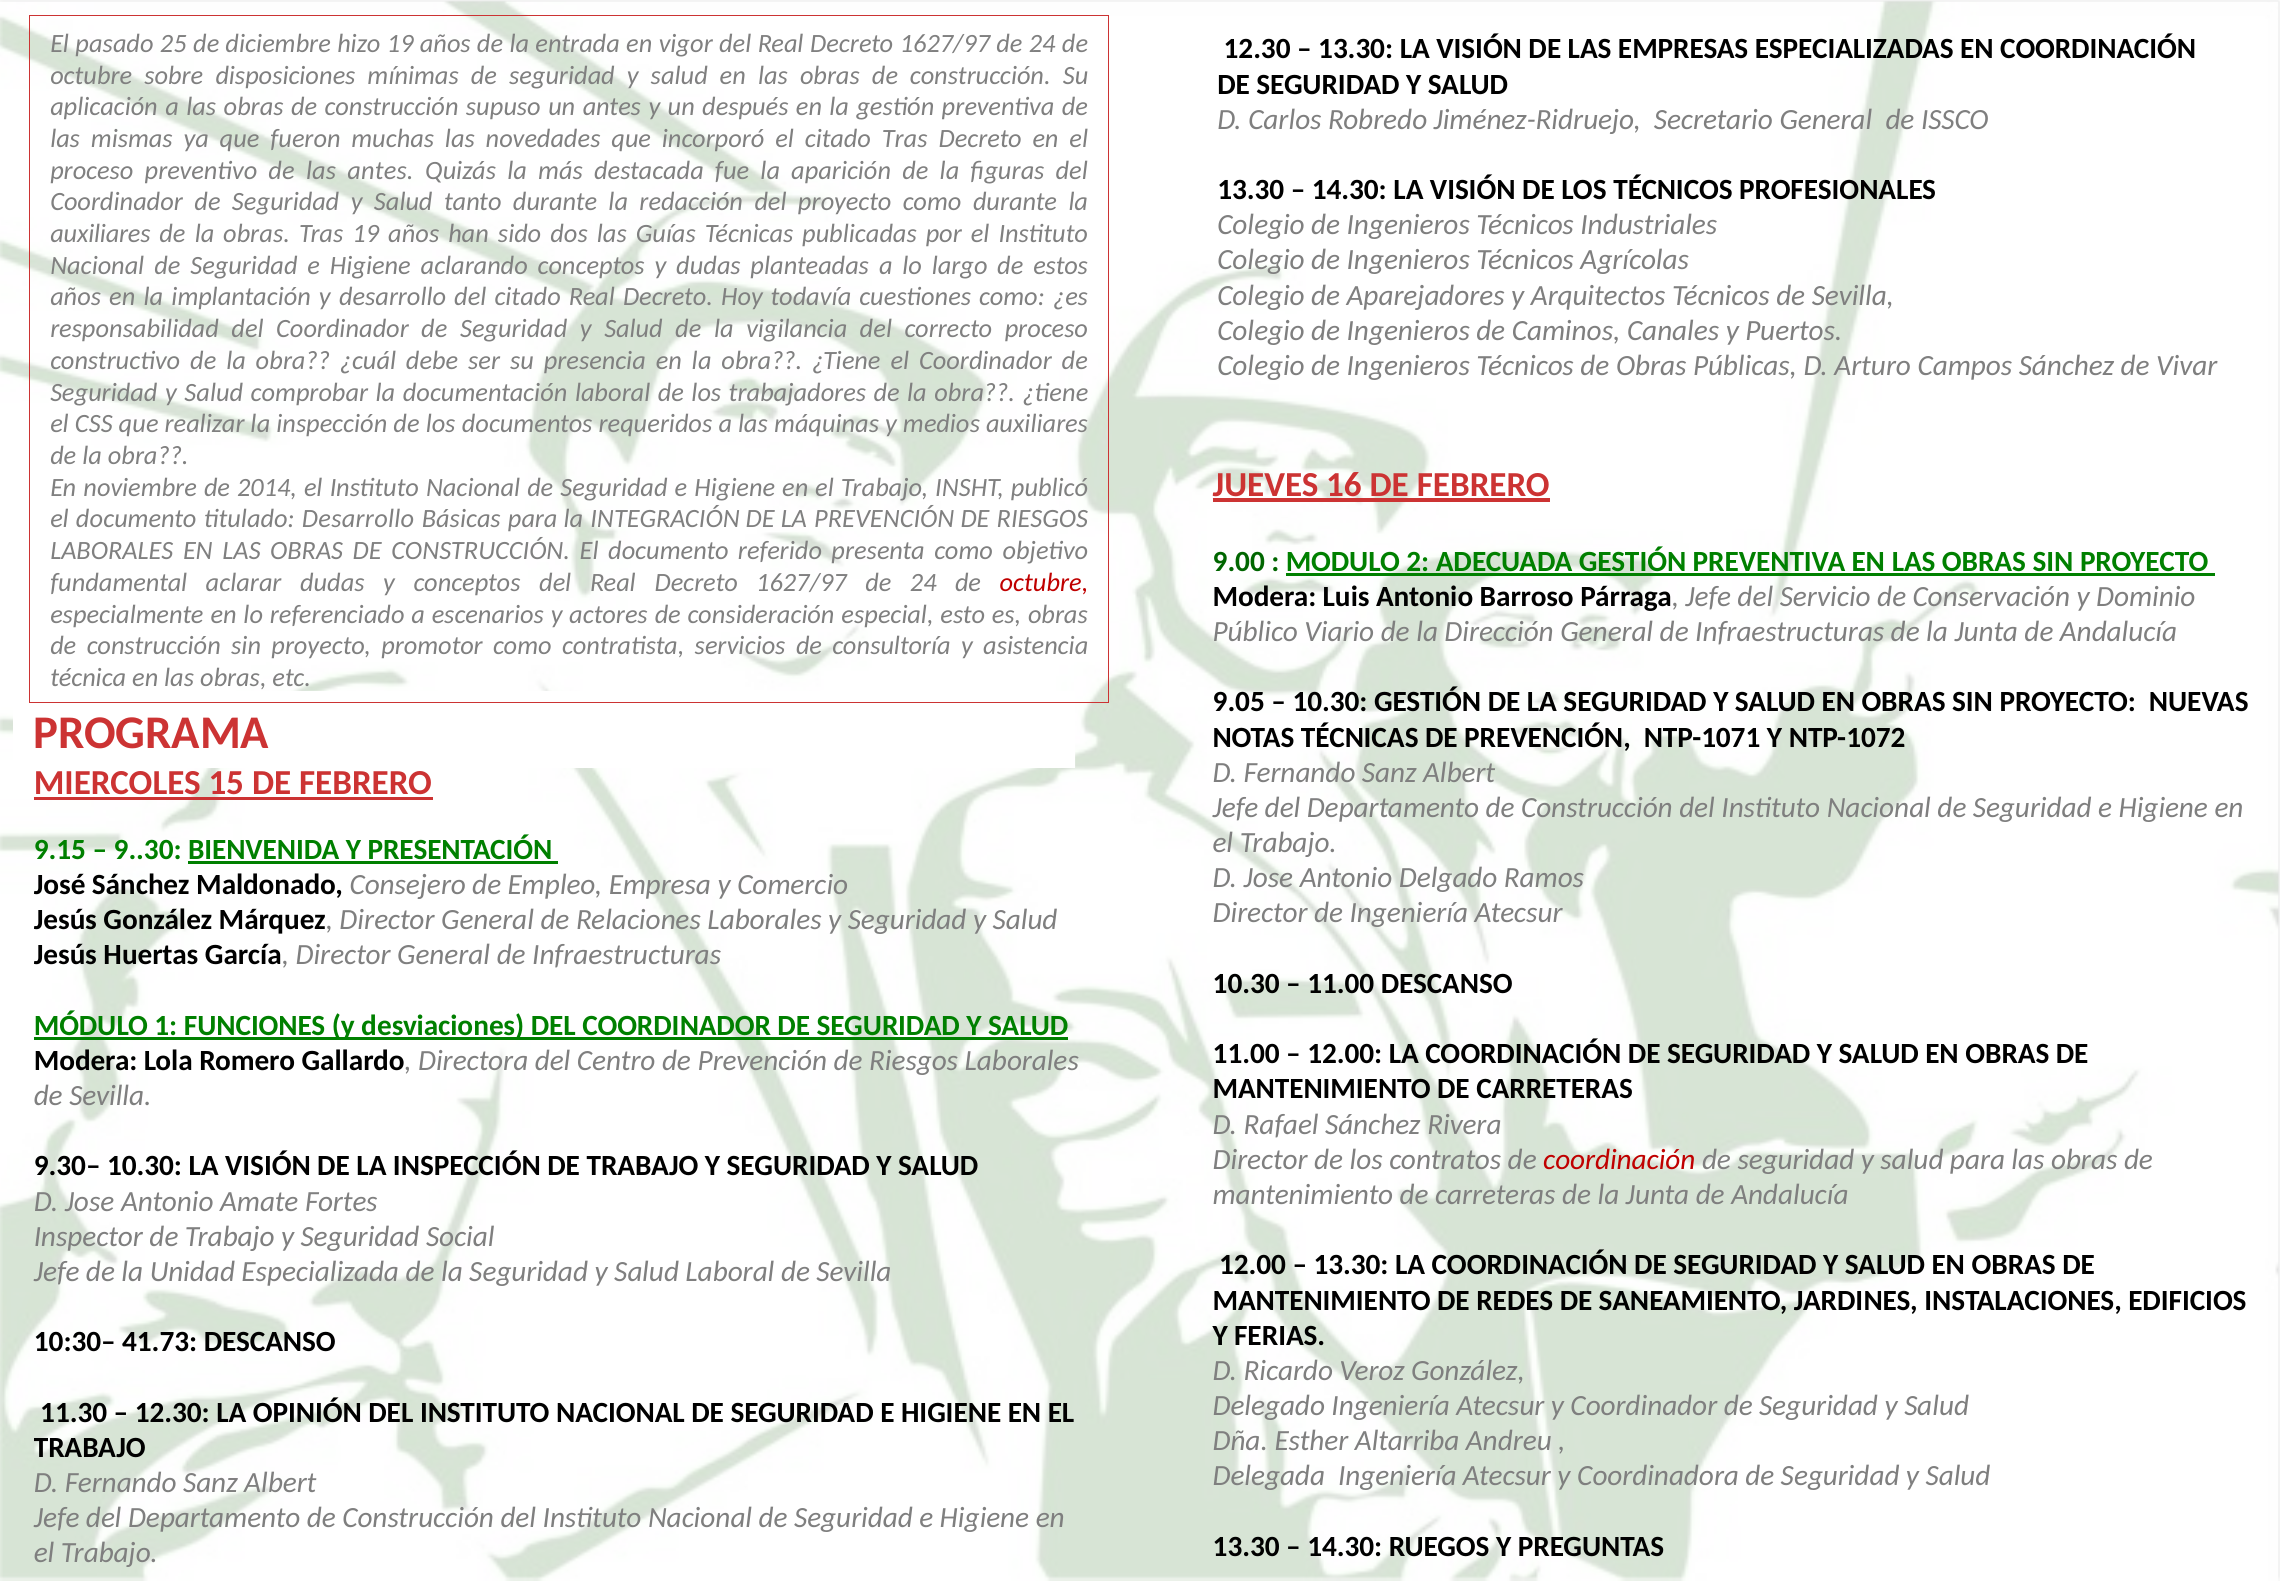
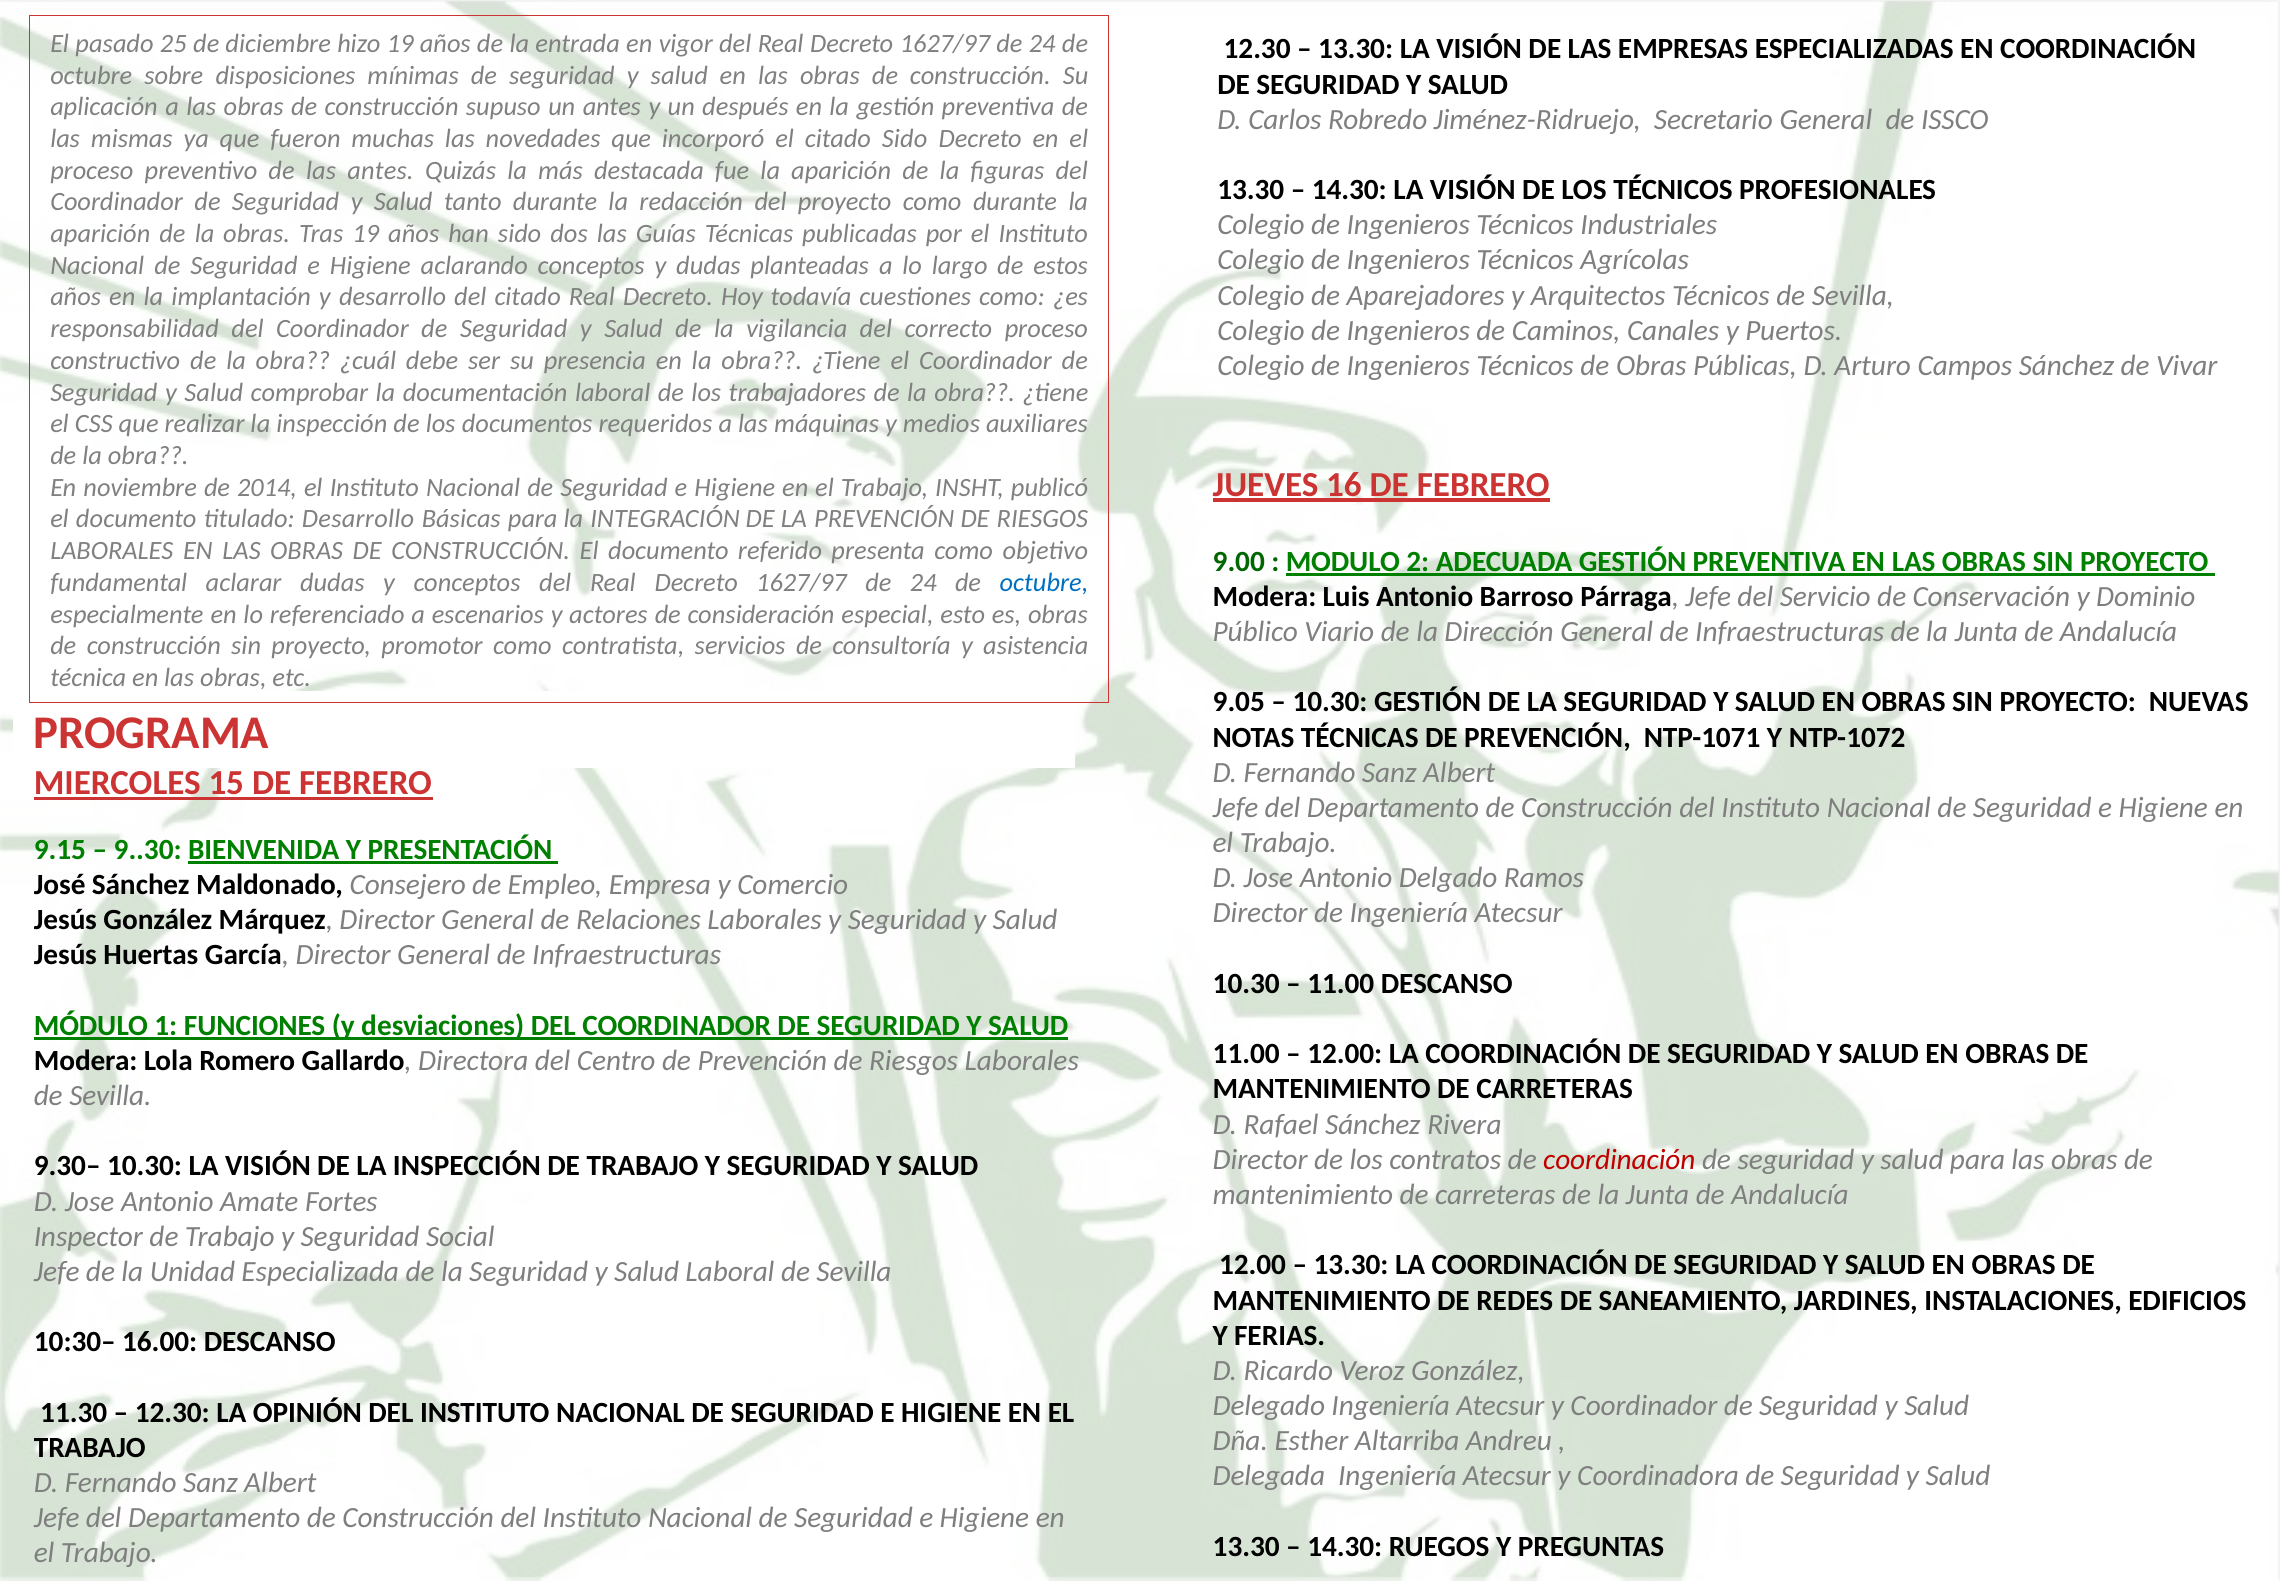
citado Tras: Tras -> Sido (905, 139)
auxiliares: auxiliares -> aparición (100, 234)
octubre colour: red -> blue (1044, 582)
41.73: 41.73 -> 16.00 (160, 1342)
